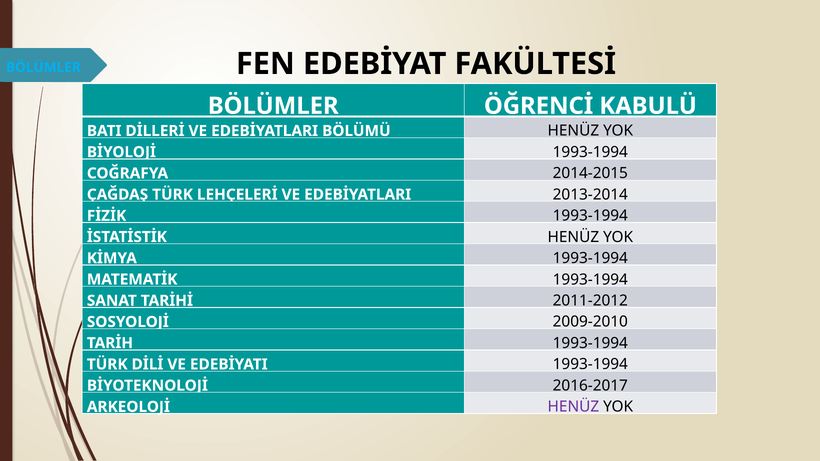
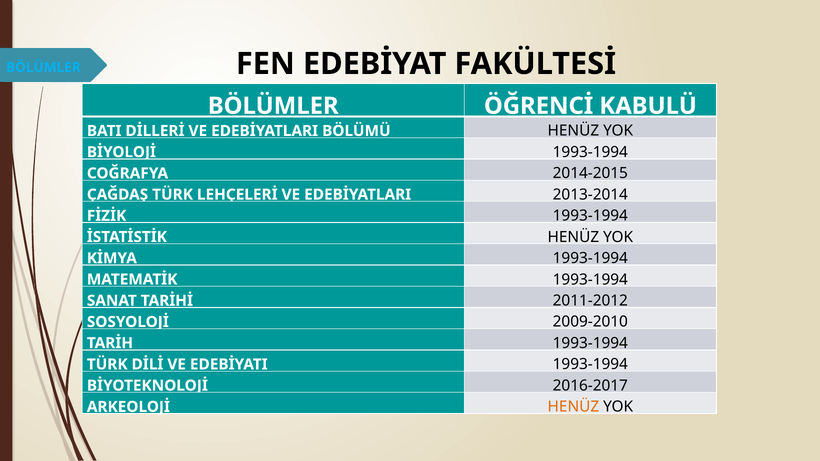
HENÜZ colour: purple -> orange (573, 407)
